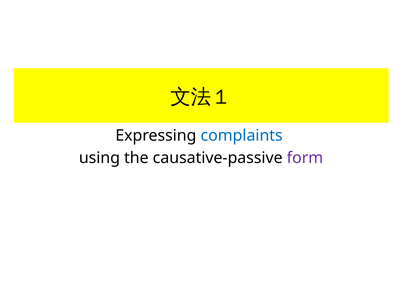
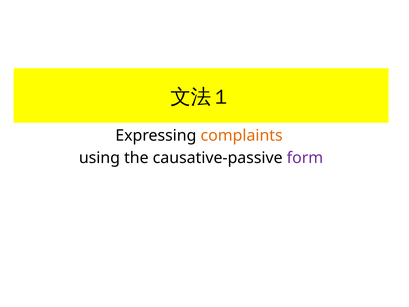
complaints colour: blue -> orange (242, 135)
